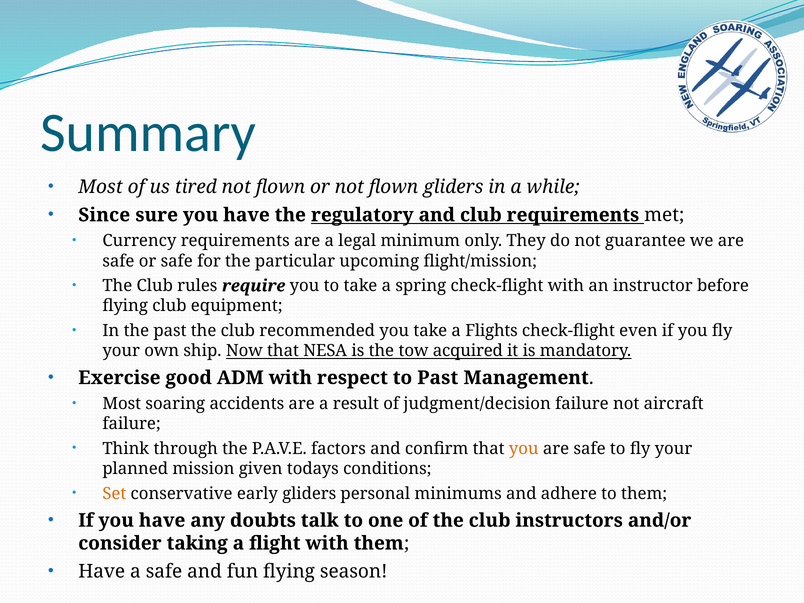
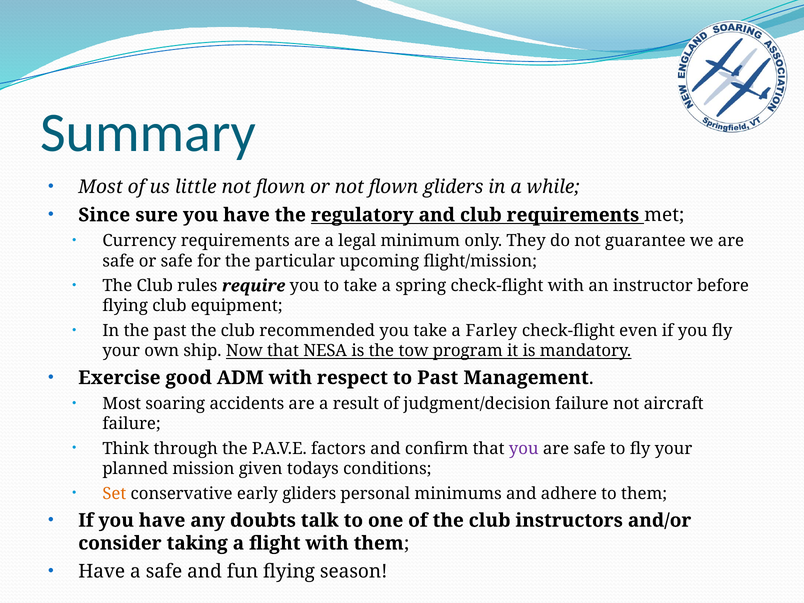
tired: tired -> little (196, 187)
Flights: Flights -> Farley (491, 331)
acquired: acquired -> program (468, 351)
you colour: orange -> purple (524, 449)
